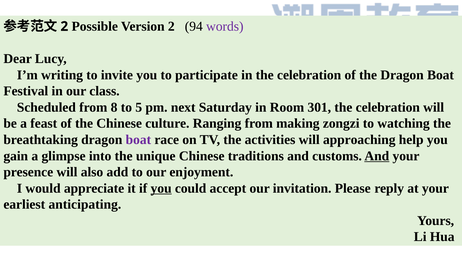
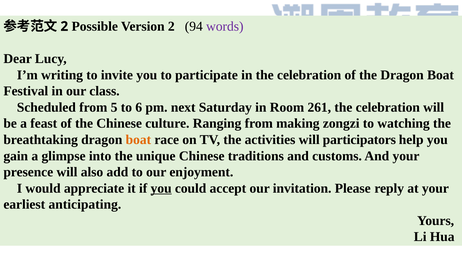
8: 8 -> 5 (114, 107)
5: 5 -> 6 (139, 107)
301: 301 -> 261 (319, 107)
boat colour: purple -> orange (138, 140)
approaching: approaching -> participators (359, 140)
And underline: present -> none (377, 156)
